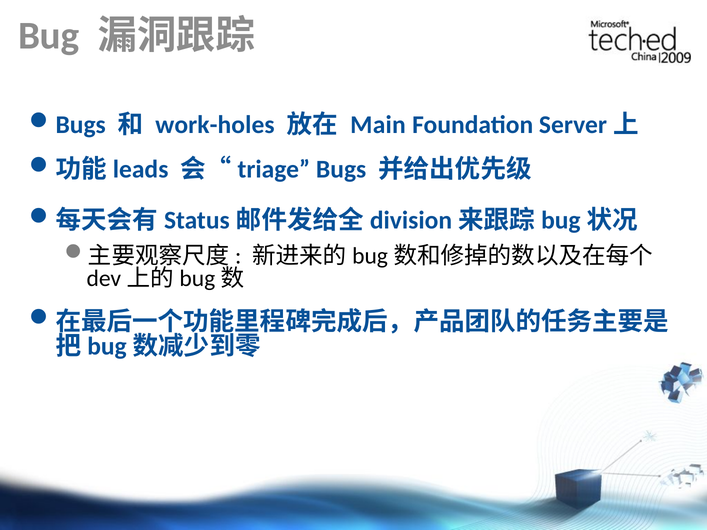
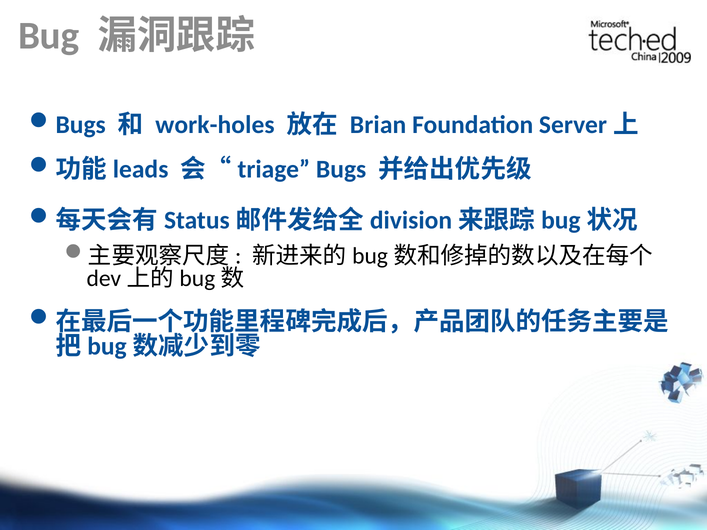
Main: Main -> Brian (378, 125)
